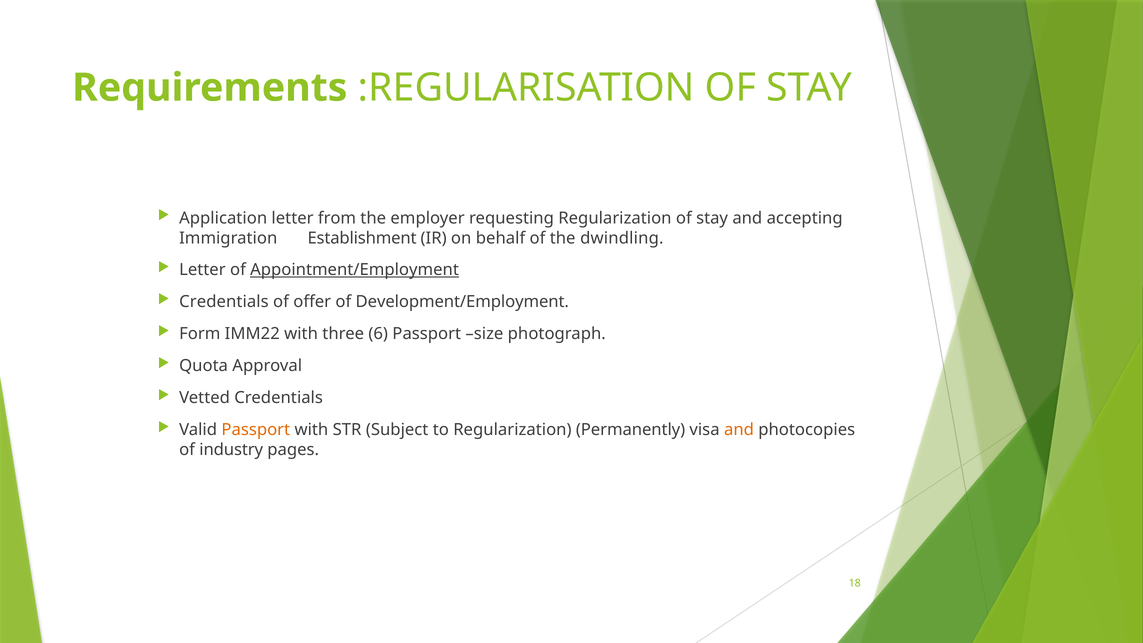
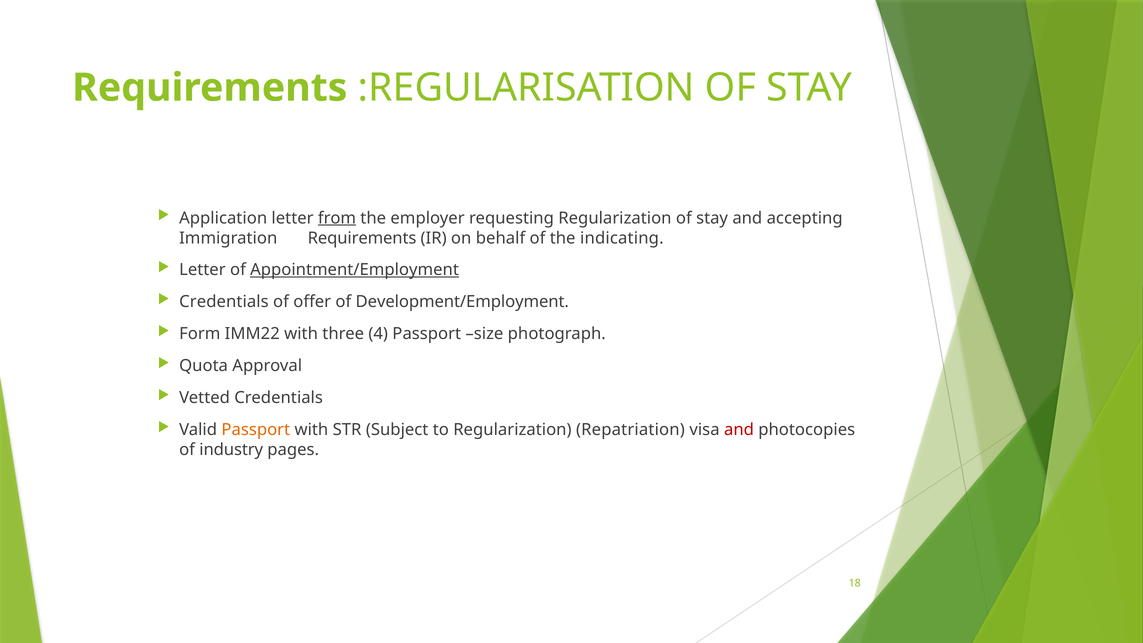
from underline: none -> present (337, 218)
Immigration Establishment: Establishment -> Requirements (362, 238)
dwindling: dwindling -> indicating (622, 238)
6: 6 -> 4 (378, 334)
Permanently: Permanently -> Repatriation (630, 430)
and colour: orange -> red (739, 430)
